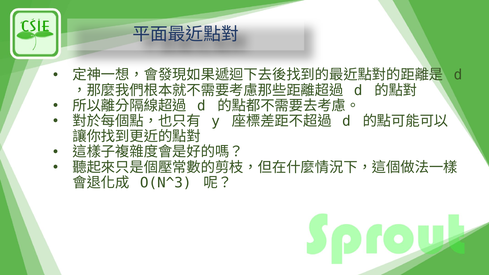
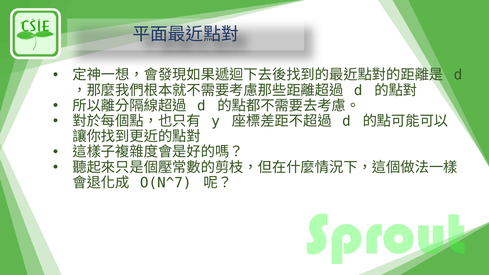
O(N^3: O(N^3 -> O(N^7 (166, 183)
